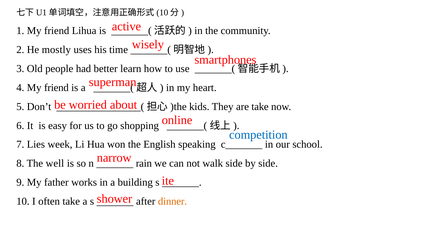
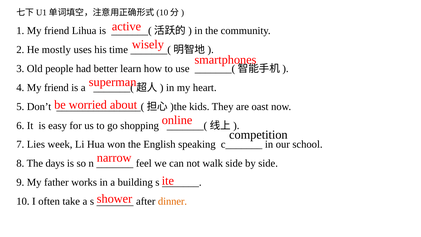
are take: take -> oast (260, 106)
competition colour: blue -> black (258, 135)
well: well -> days (55, 163)
rain: rain -> feel (144, 163)
